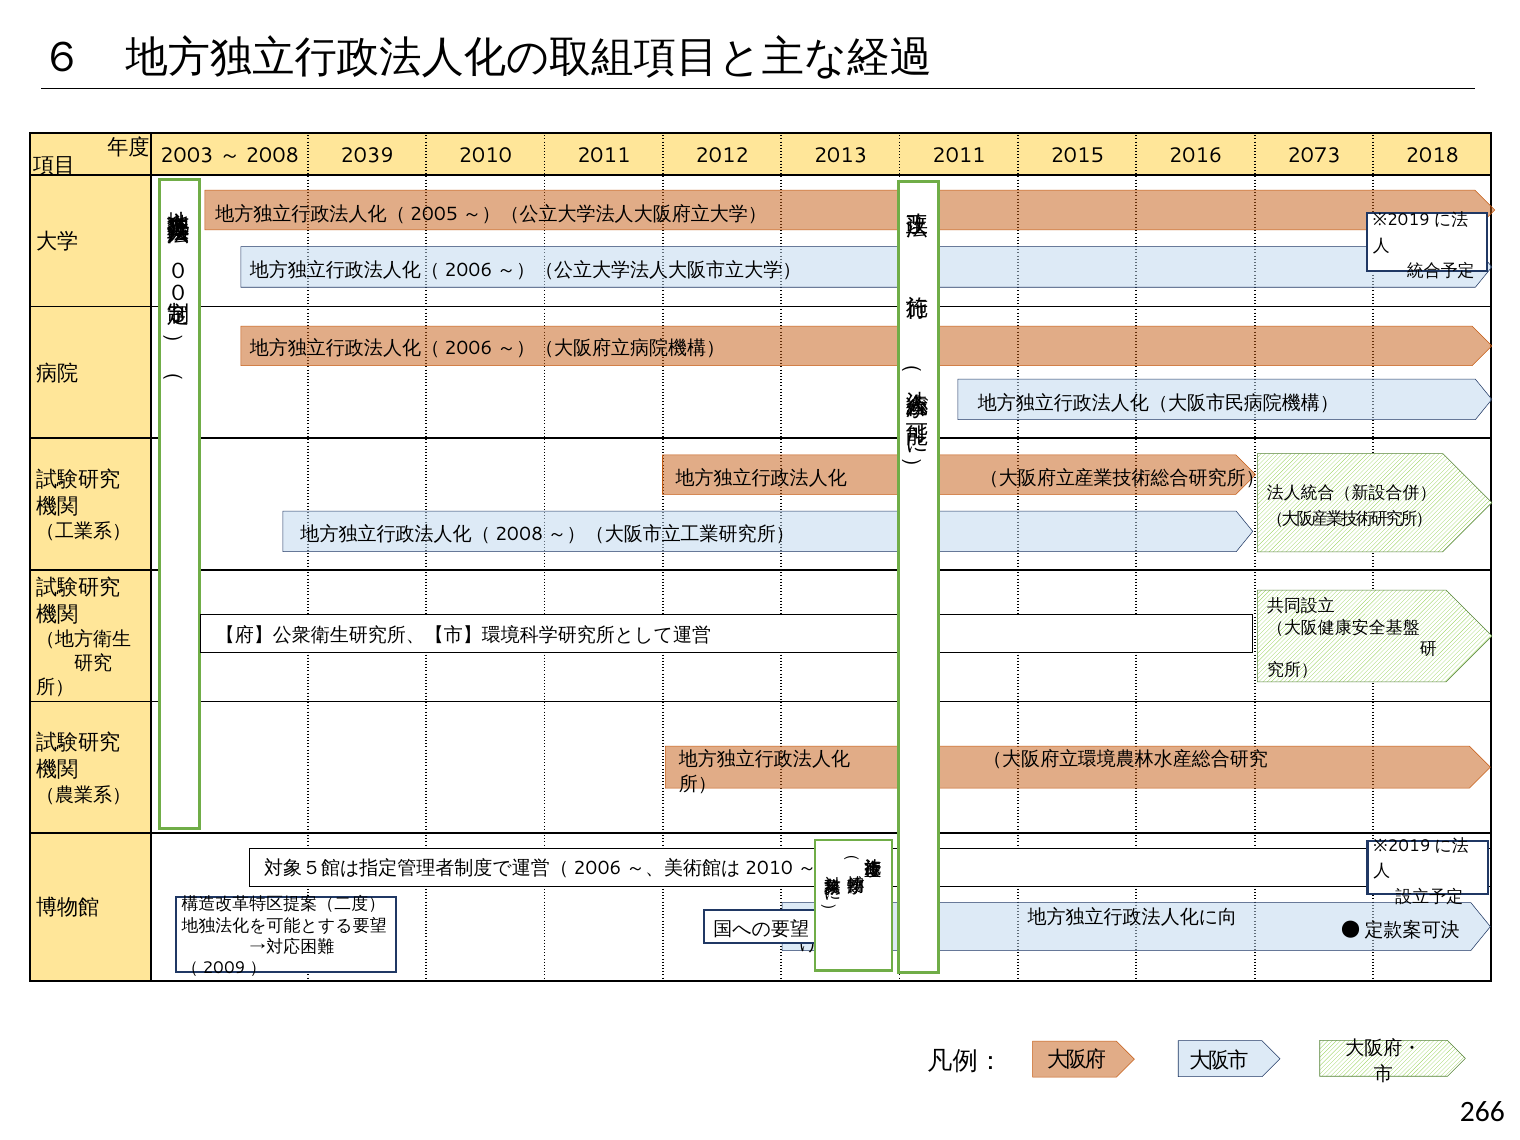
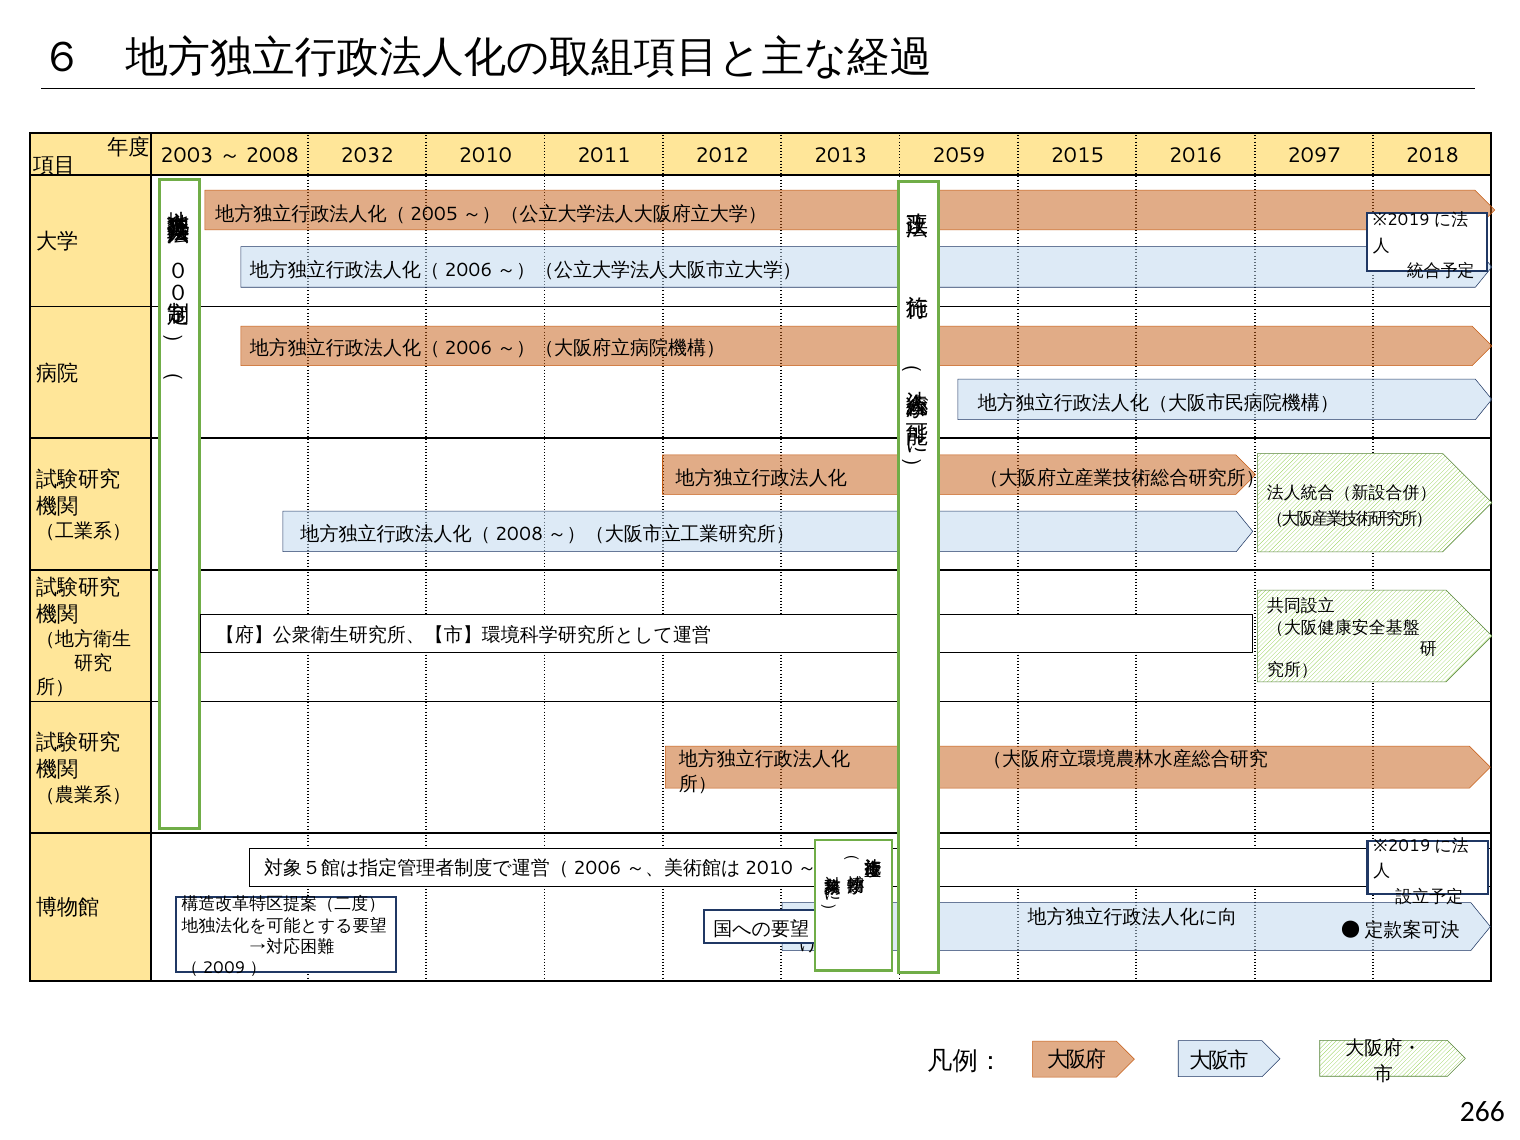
2039: 2039 -> 2032 (367, 156)
2013 2011: 2011 -> 2059 (959, 156)
2073: 2073 -> 2097 (1314, 156)
